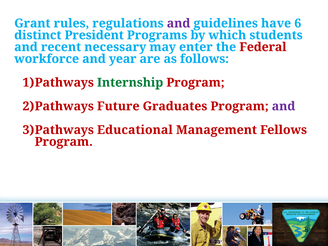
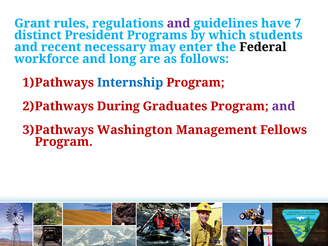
6: 6 -> 7 (298, 23)
Federal colour: red -> black (263, 47)
year: year -> long (123, 59)
Internship colour: green -> blue (130, 83)
Future: Future -> During (118, 106)
Educational: Educational -> Washington (135, 130)
